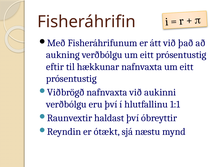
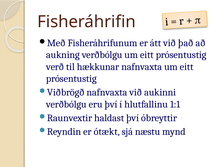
eftir: eftir -> verð (55, 67)
